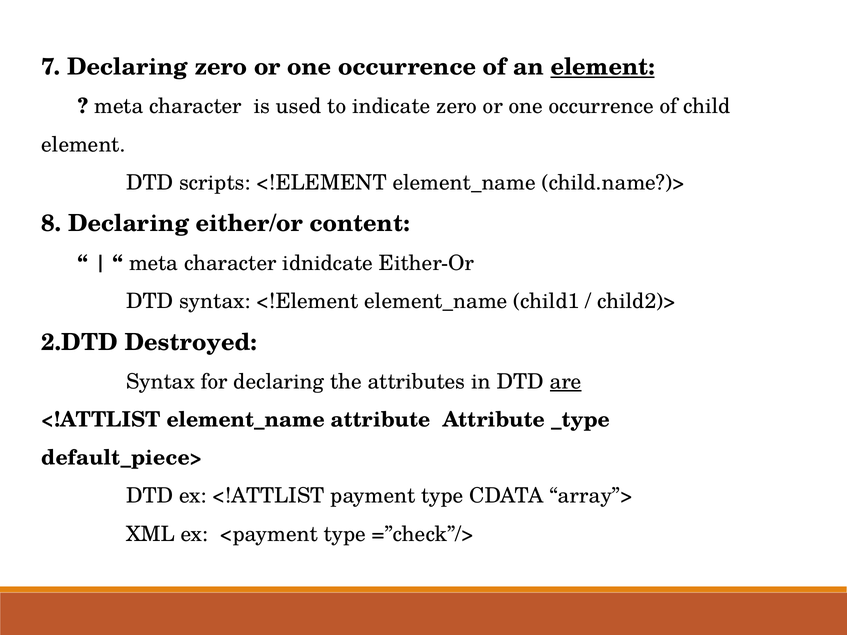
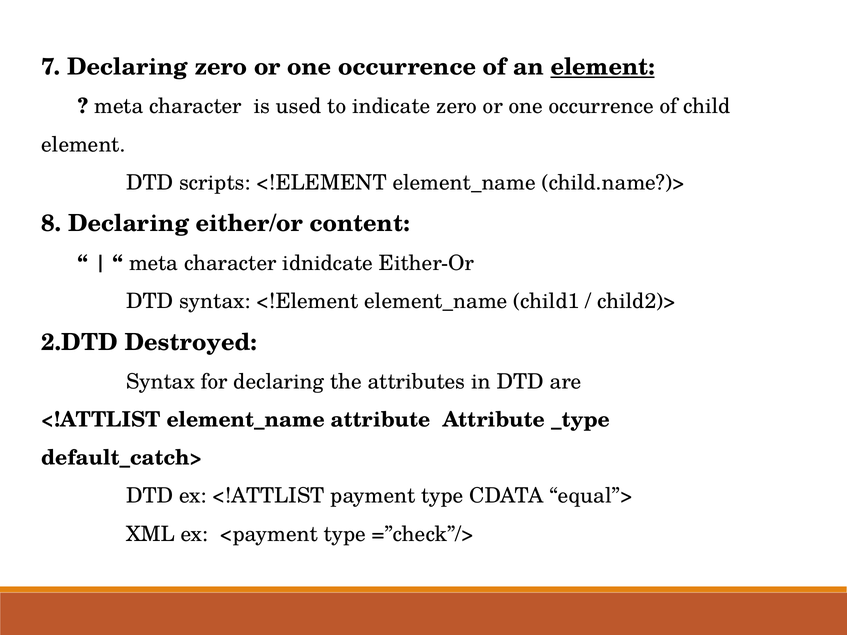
are underline: present -> none (566, 382)
default_piece>: default_piece> -> default_catch> (122, 458)
array”>: array”> -> equal”> (591, 496)
